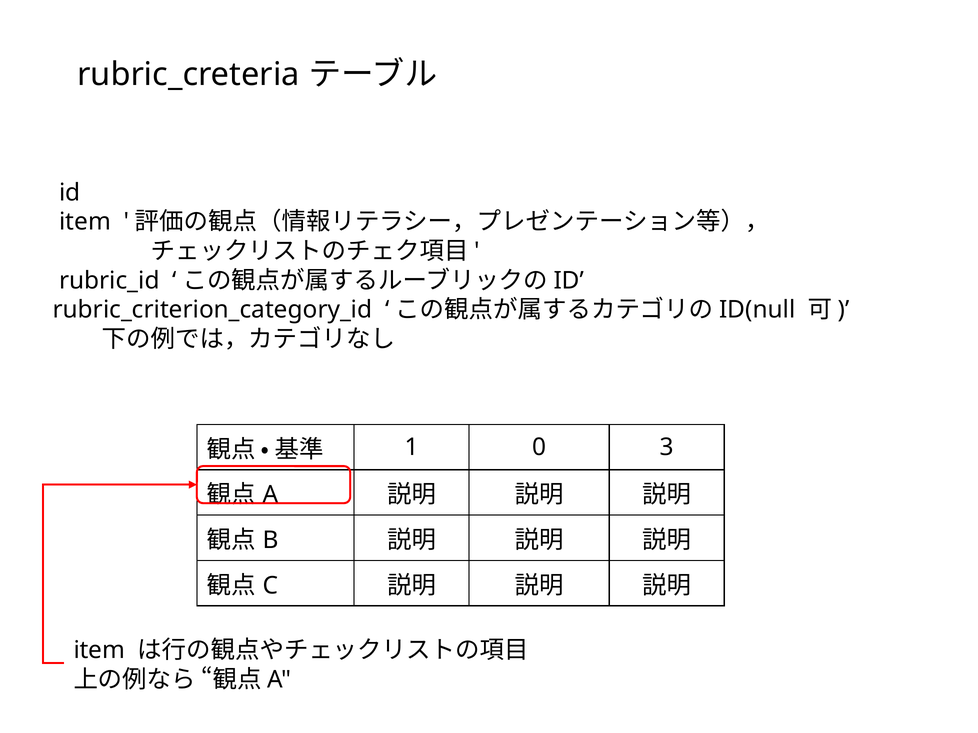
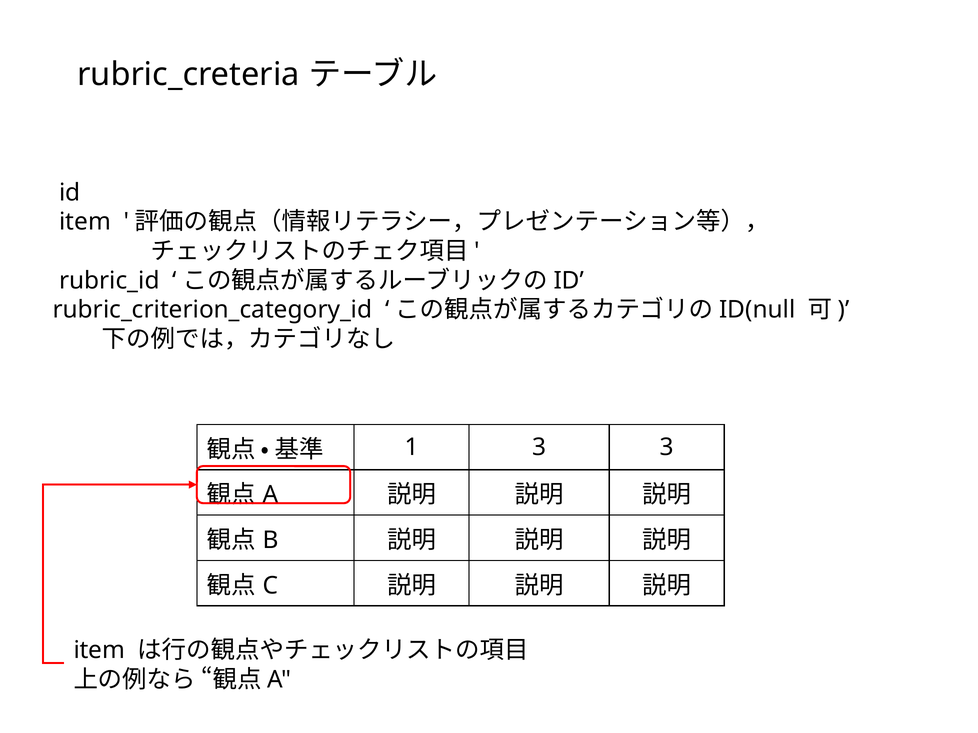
1 0: 0 -> 3 (539, 448)
